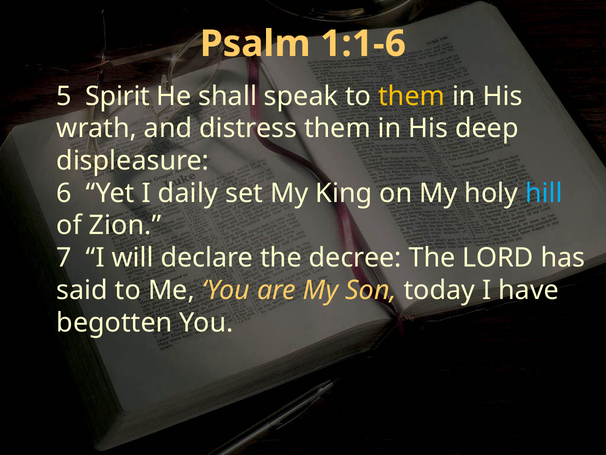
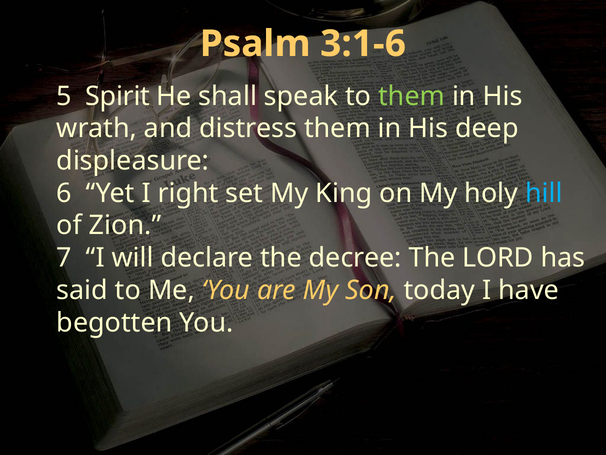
1:1-6: 1:1-6 -> 3:1-6 (363, 44)
them colour: yellow -> light green (412, 96)
daily: daily -> right (188, 193)
